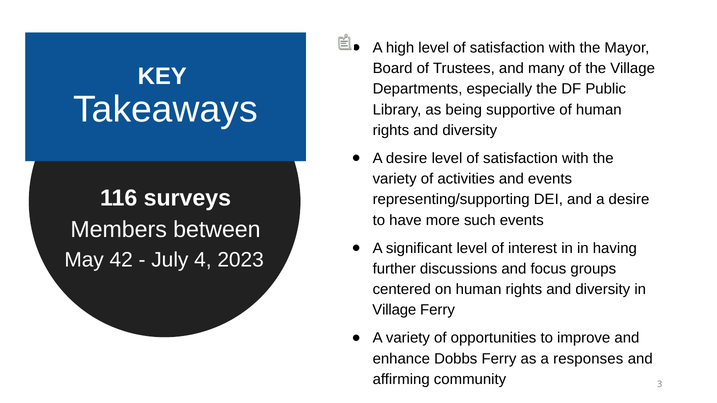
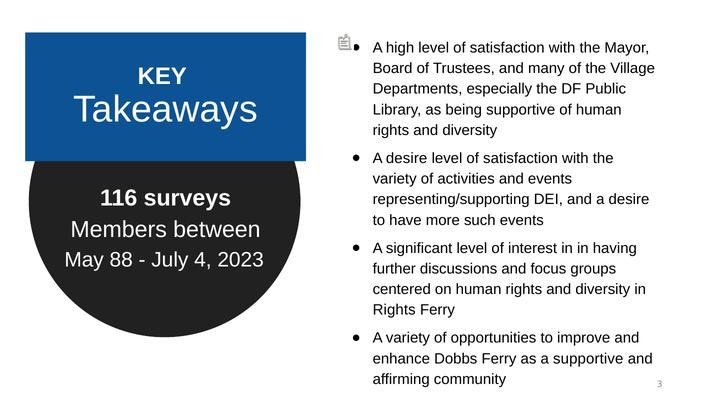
42: 42 -> 88 (121, 260)
Village: Village -> Rights (394, 310)
a responses: responses -> supportive (588, 359)
